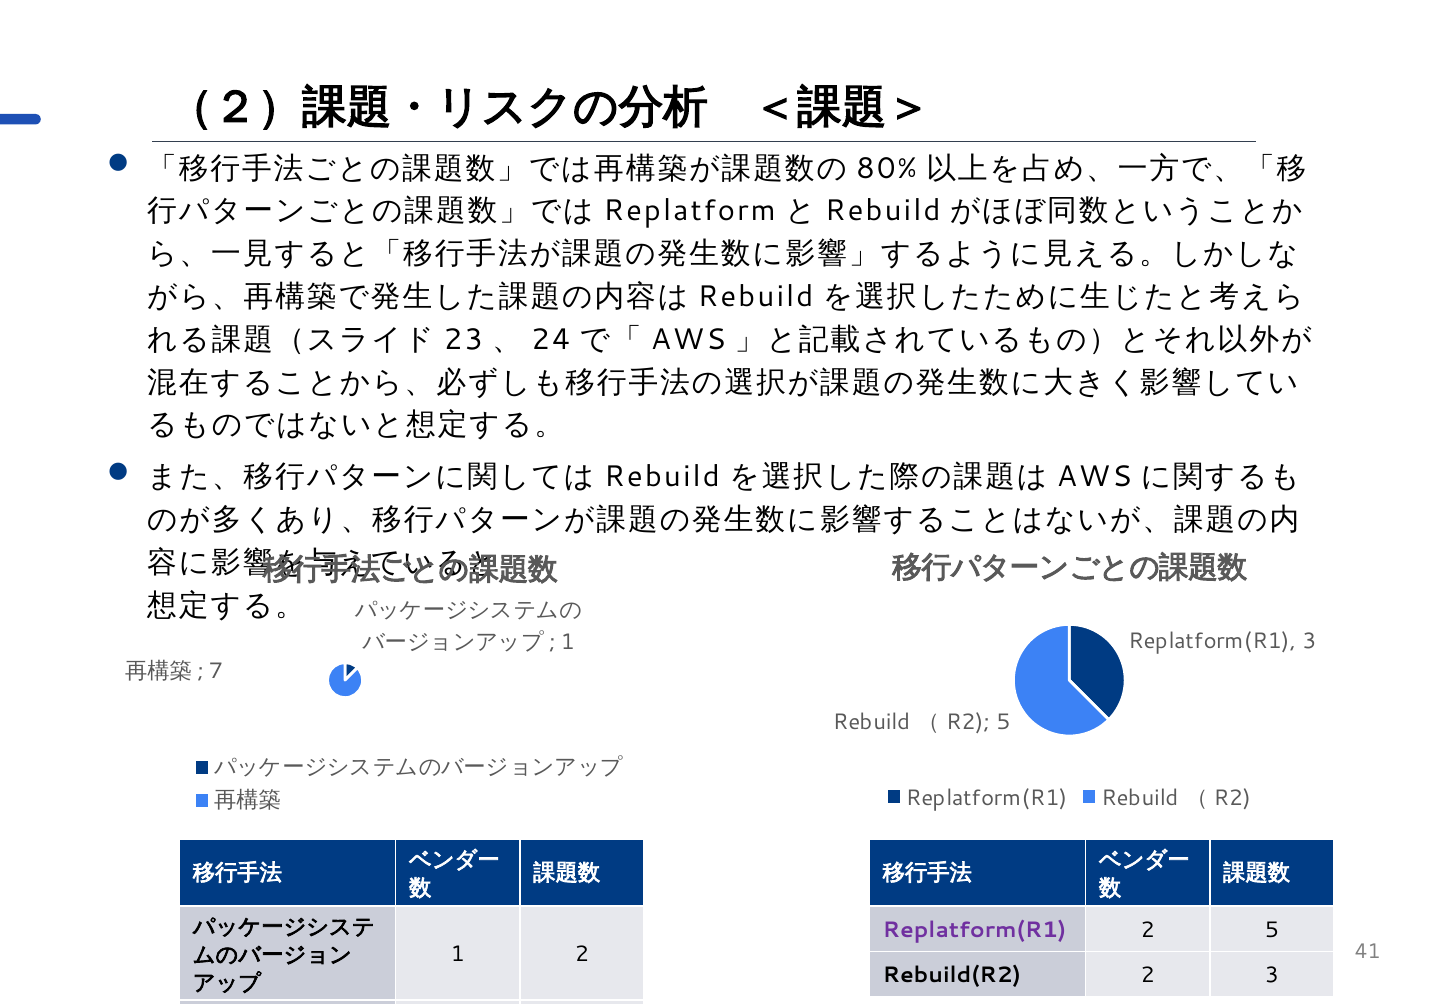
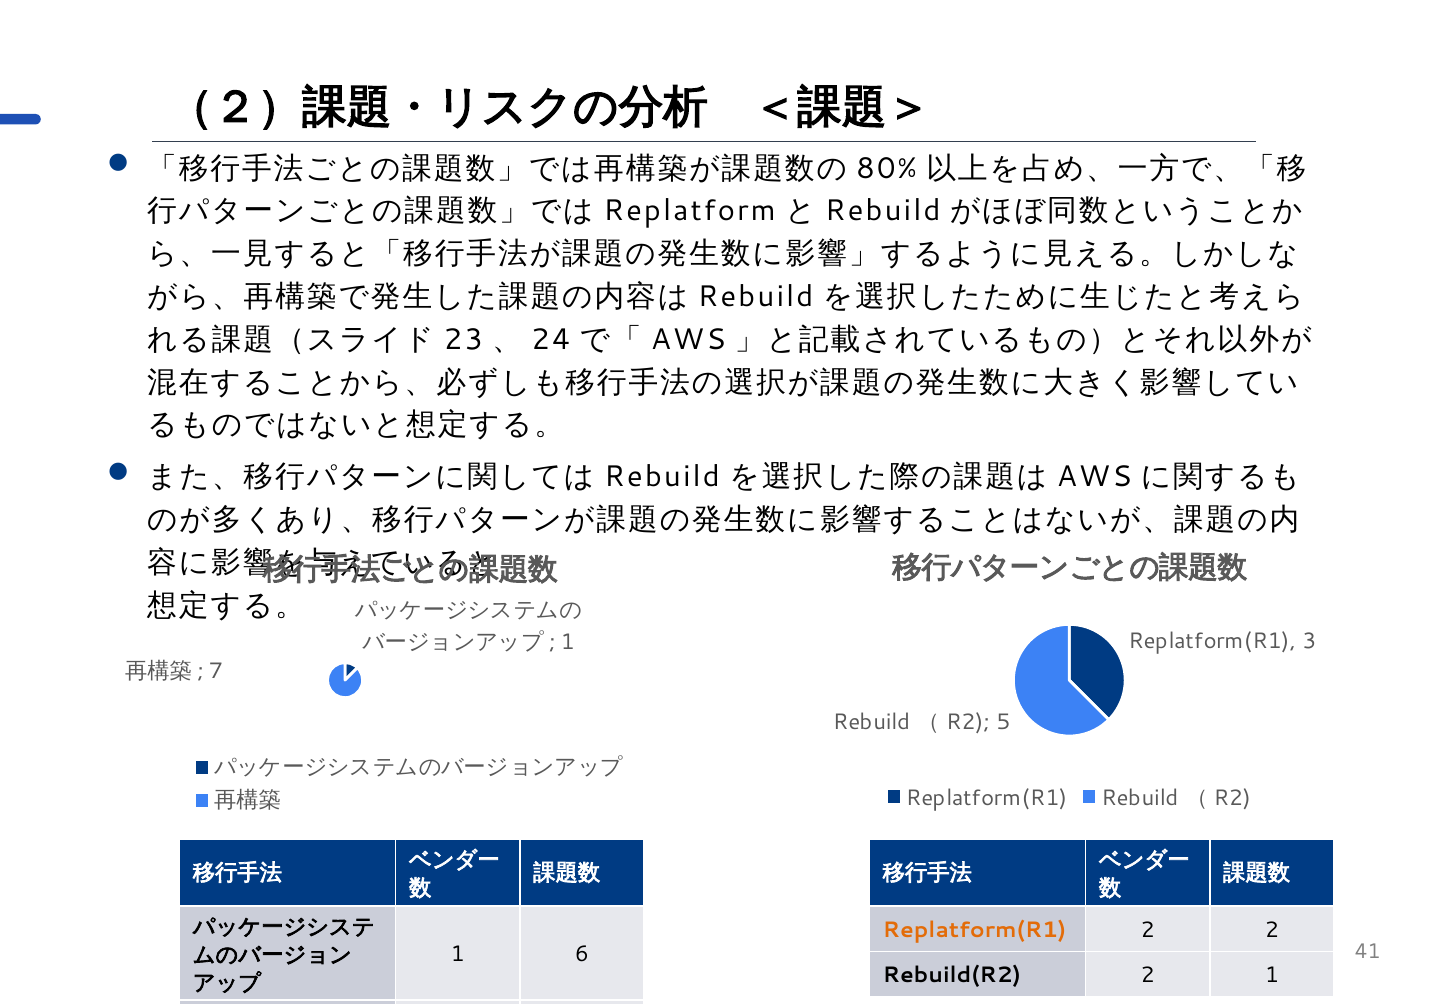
Replatform(R1 colour: purple -> orange (974, 930)
2 5: 5 -> 2 (1272, 930)
1 2: 2 -> 6 (582, 955)
2 3: 3 -> 1 (1272, 976)
